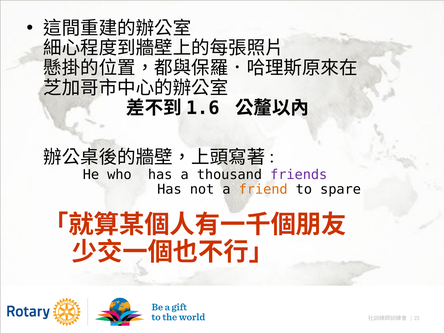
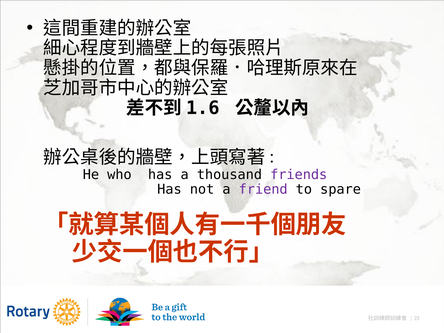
friend colour: orange -> purple (263, 189)
